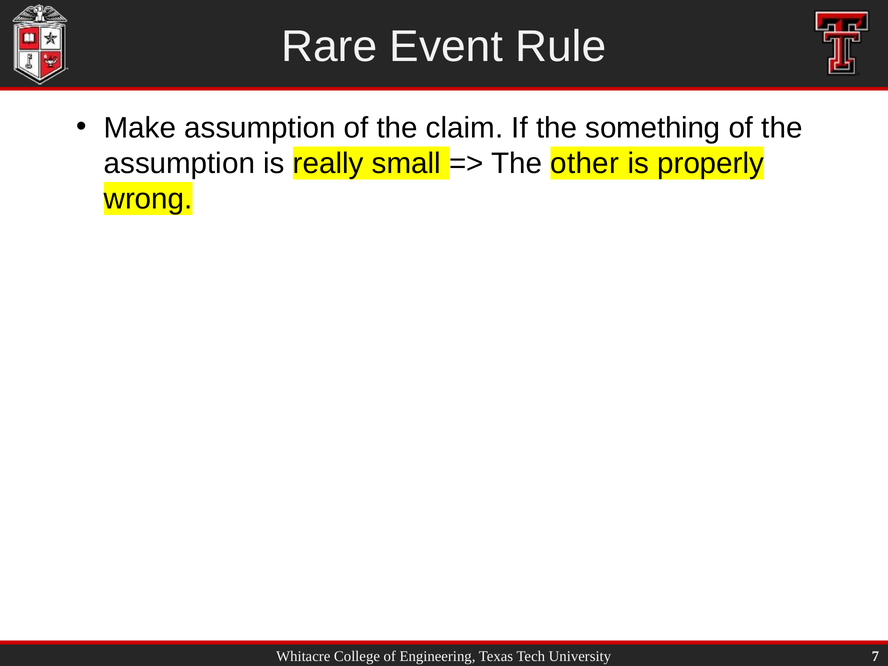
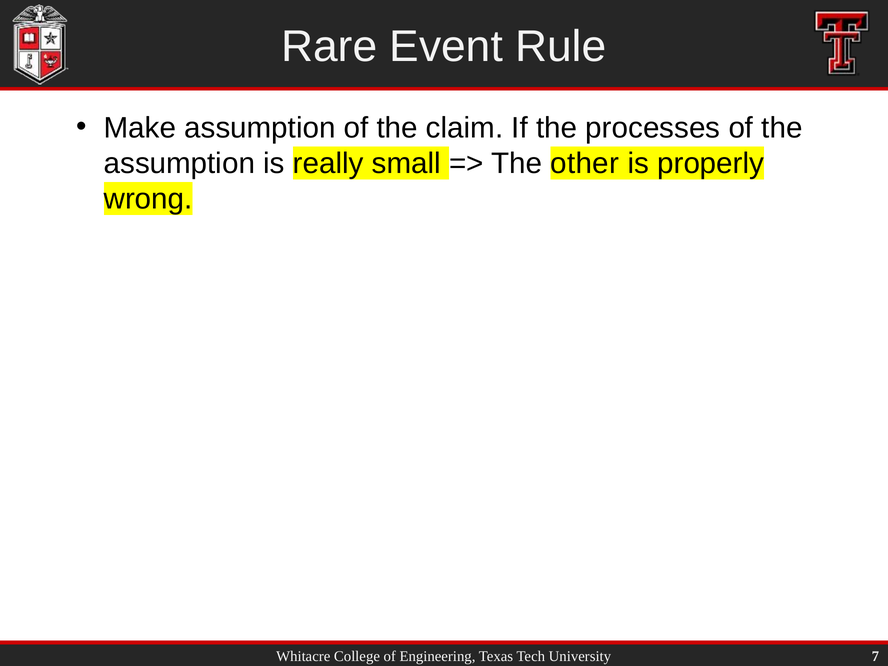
something: something -> processes (653, 128)
